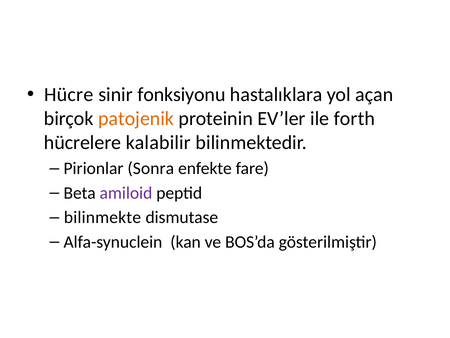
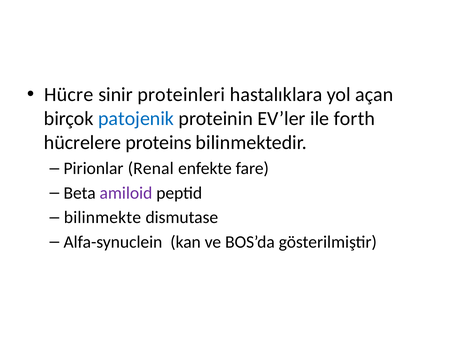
fonksiyonu: fonksiyonu -> proteinleri (181, 94)
patojenik colour: orange -> blue (136, 118)
kalabilir: kalabilir -> proteins (158, 142)
Sonra: Sonra -> Renal (151, 168)
